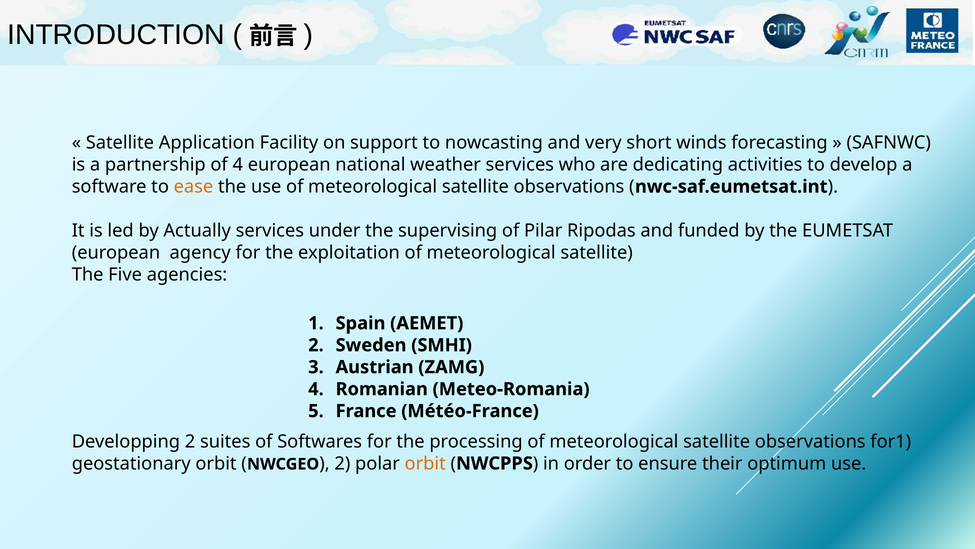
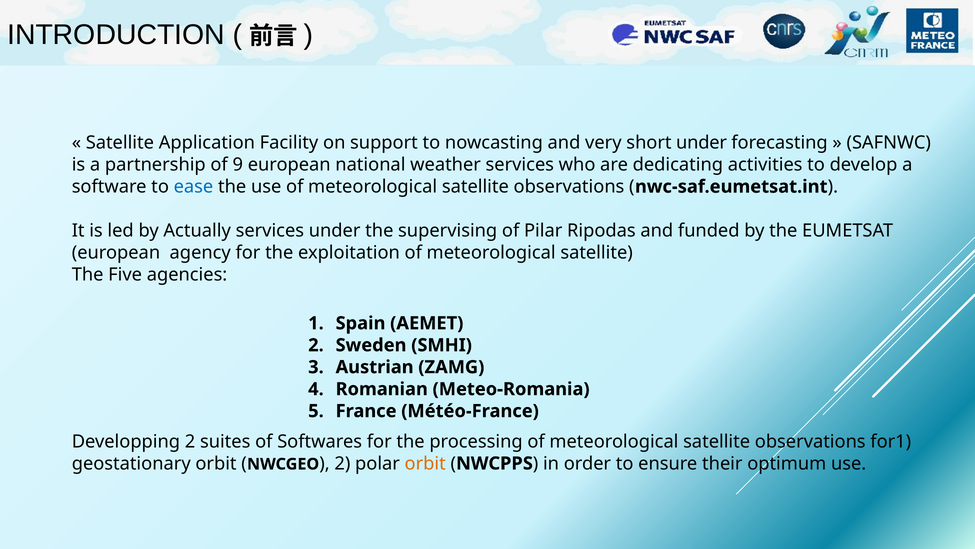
short winds: winds -> under (702, 143)
of 4: 4 -> 9 (238, 165)
ease colour: orange -> blue (193, 186)
